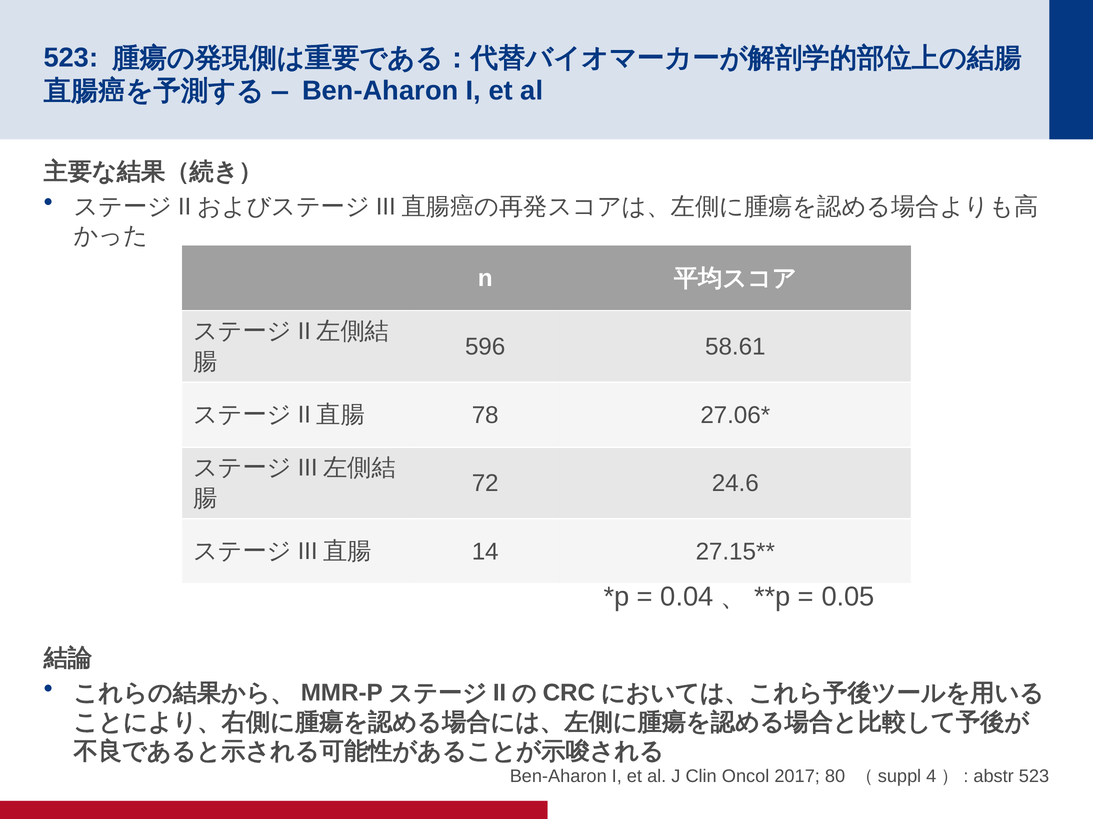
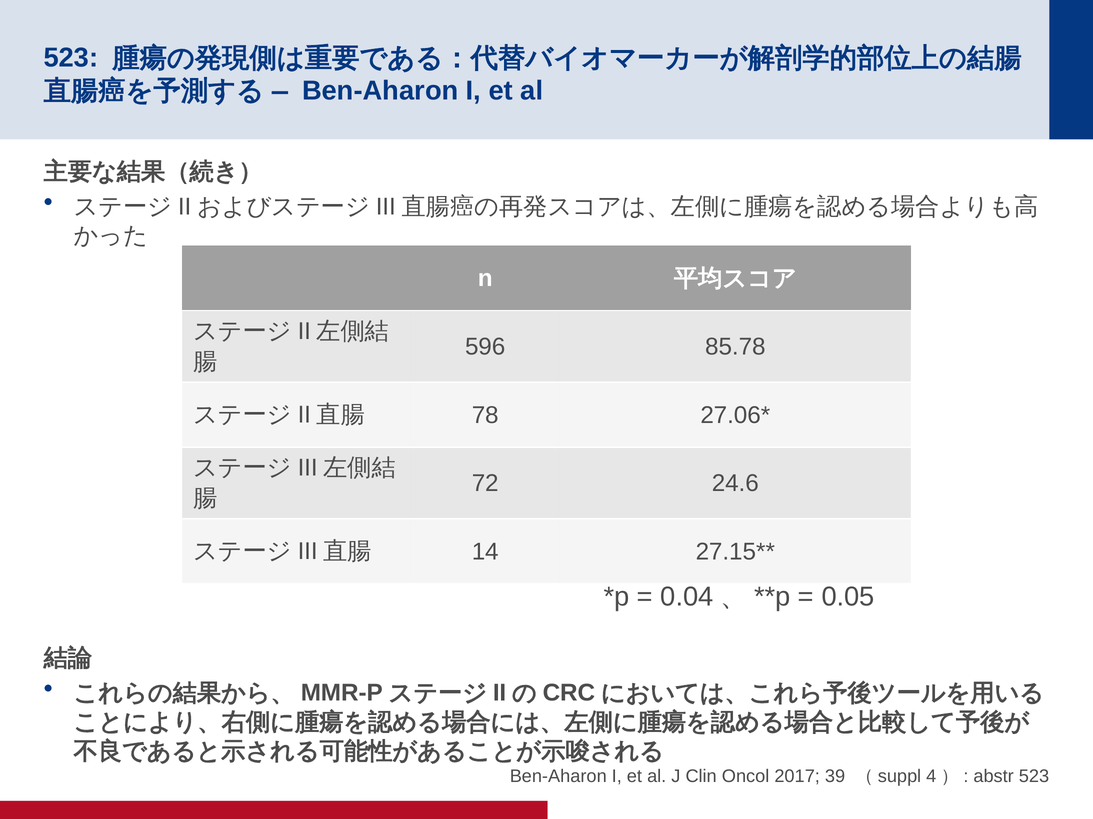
58.61: 58.61 -> 85.78 (735, 347)
80: 80 -> 39 (835, 777)
